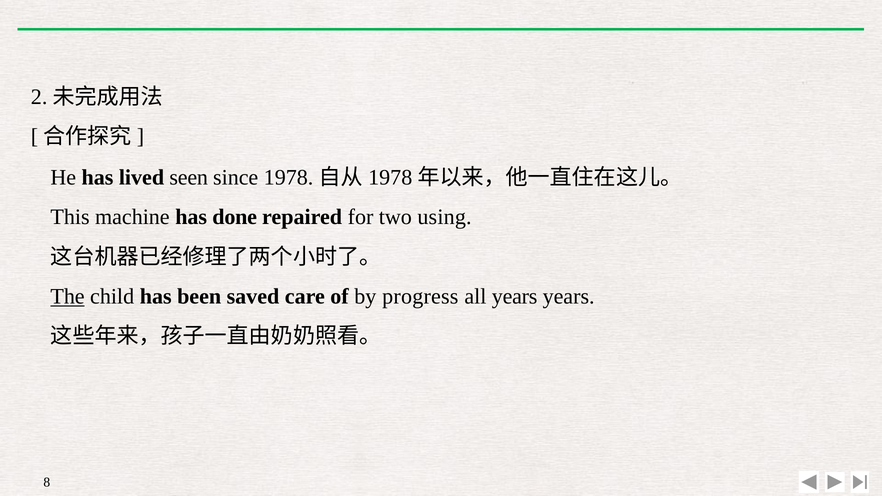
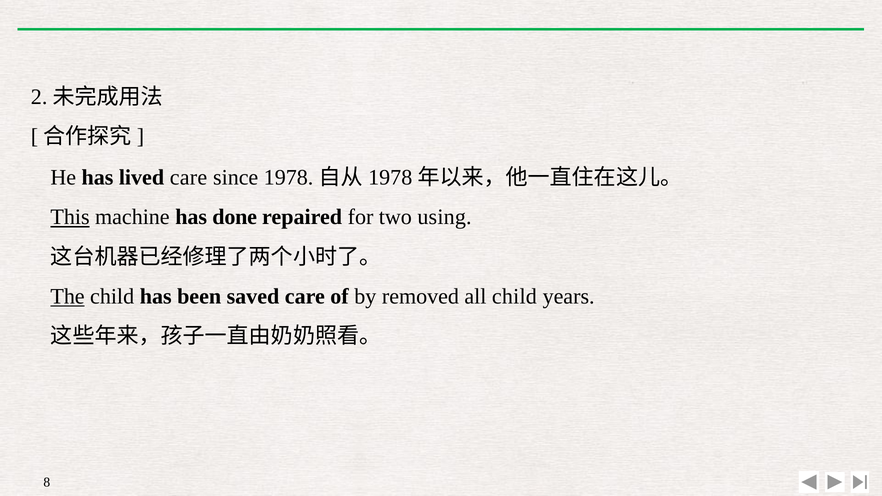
lived seen: seen -> care (189, 177)
This underline: none -> present (70, 217)
progress: progress -> removed (420, 297)
all years: years -> child (514, 297)
